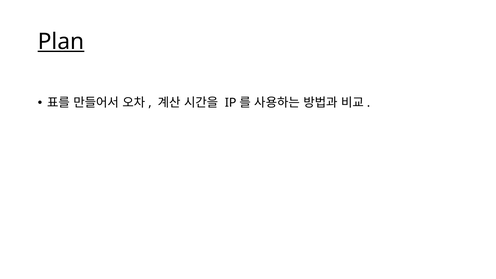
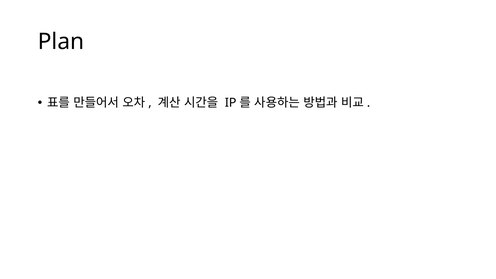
Plan underline: present -> none (61, 42)
